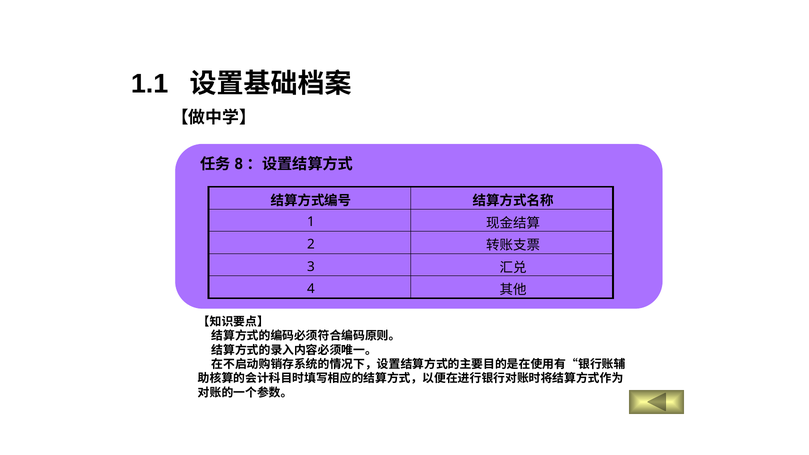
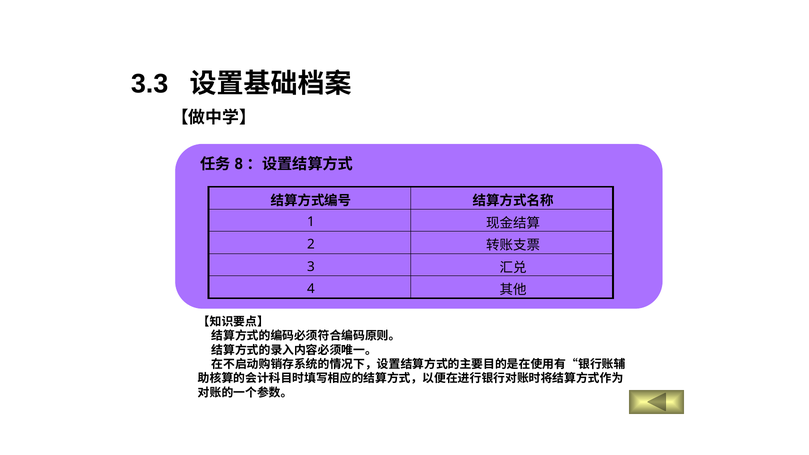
1.1: 1.1 -> 3.3 (150, 84)
